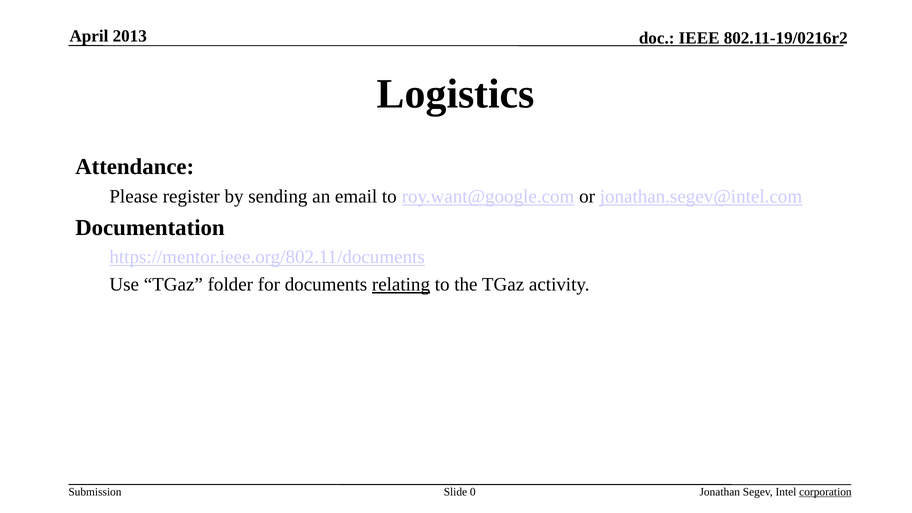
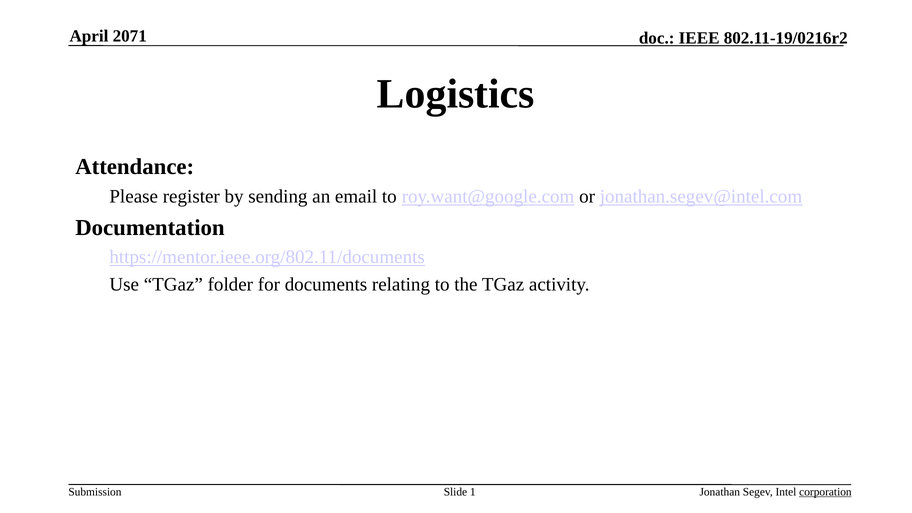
2013: 2013 -> 2071 (130, 36)
relating underline: present -> none (401, 285)
0: 0 -> 1 (473, 492)
